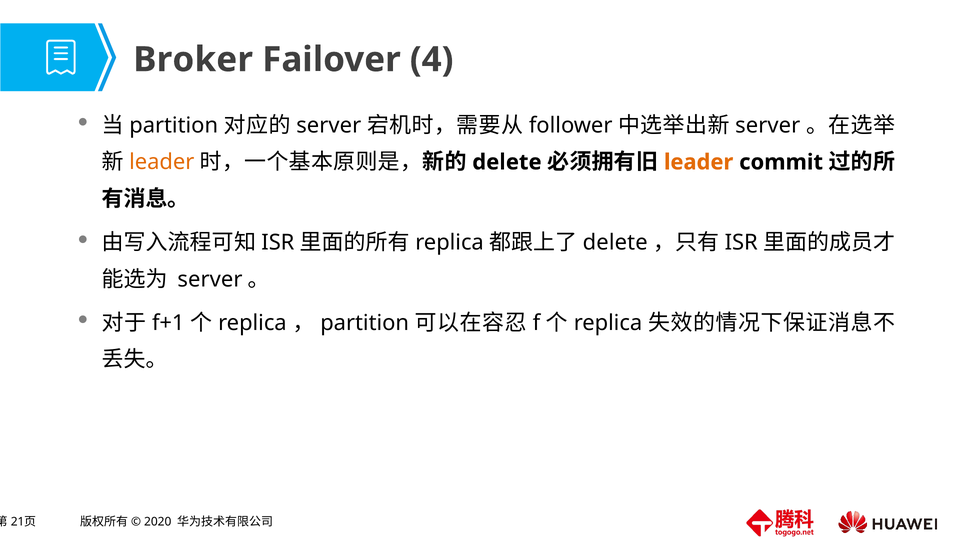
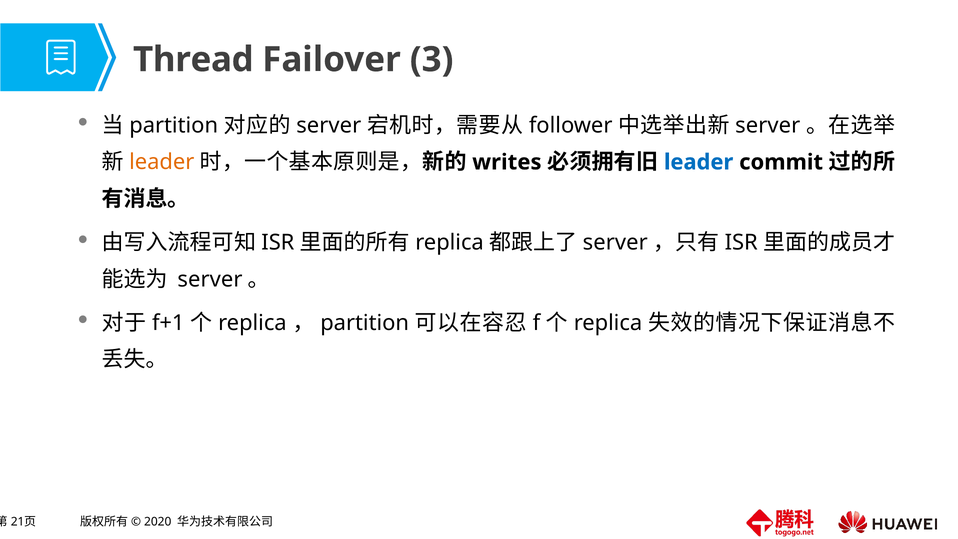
Broker: Broker -> Thread (193, 60)
4: 4 -> 3 (432, 60)
delete: delete -> writes (507, 162)
leader colour: orange -> blue (699, 162)
delete: delete -> server (615, 242)
